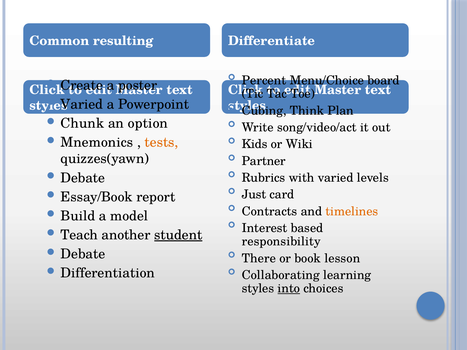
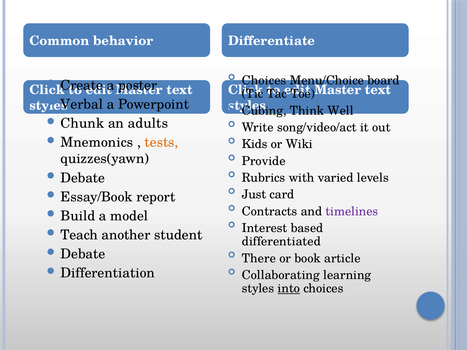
resulting: resulting -> behavior (123, 41)
Percent: Percent -> Choices (264, 81)
Varied: Varied -> Verbal (82, 104)
Plan: Plan -> Well (341, 111)
option: option -> adults (148, 124)
Partner: Partner -> Provide (264, 161)
timelines colour: orange -> purple (352, 212)
student underline: present -> none (178, 235)
responsibility: responsibility -> differentiated (281, 242)
lesson: lesson -> article (342, 258)
